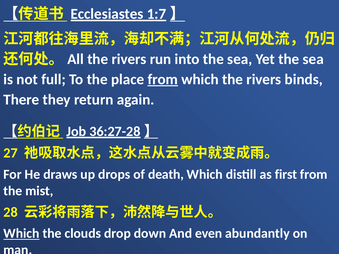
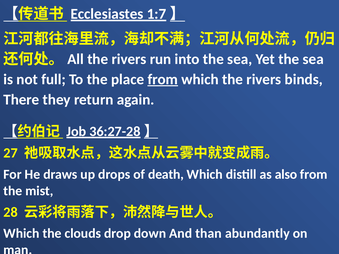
first: first -> also (286, 175)
Which underline: present -> none (21, 234)
even: even -> than (209, 234)
